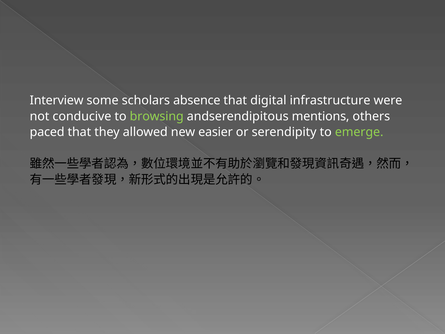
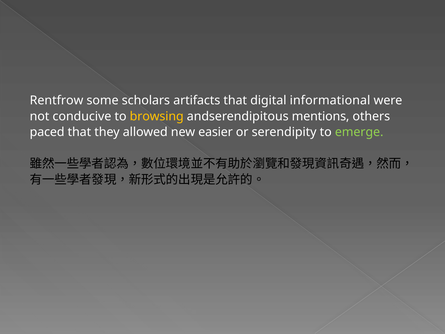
Interview: Interview -> Rentfrow (57, 100)
absence: absence -> artifacts (197, 100)
infrastructure: infrastructure -> informational (330, 100)
browsing colour: light green -> yellow (157, 116)
